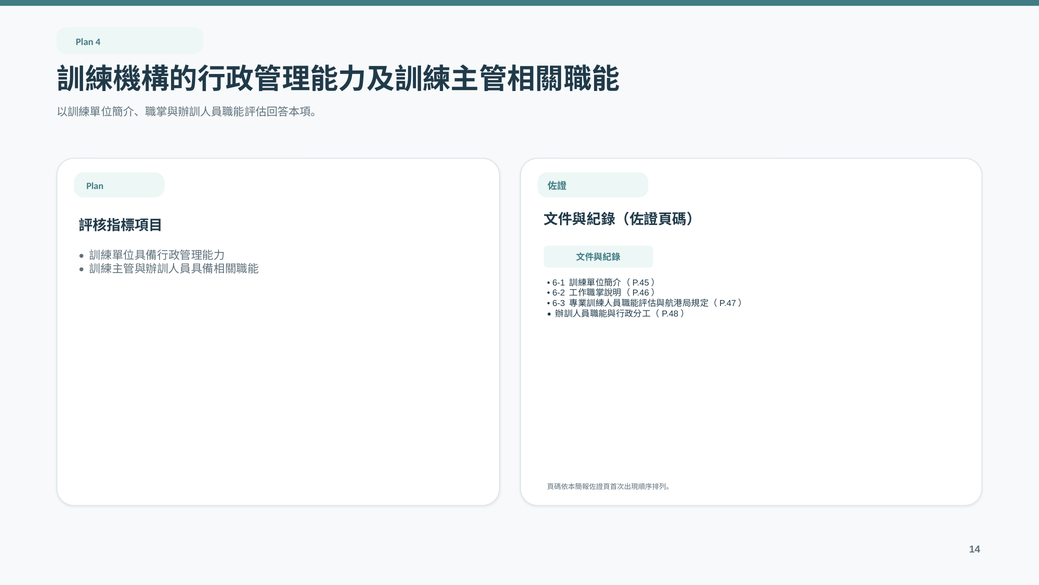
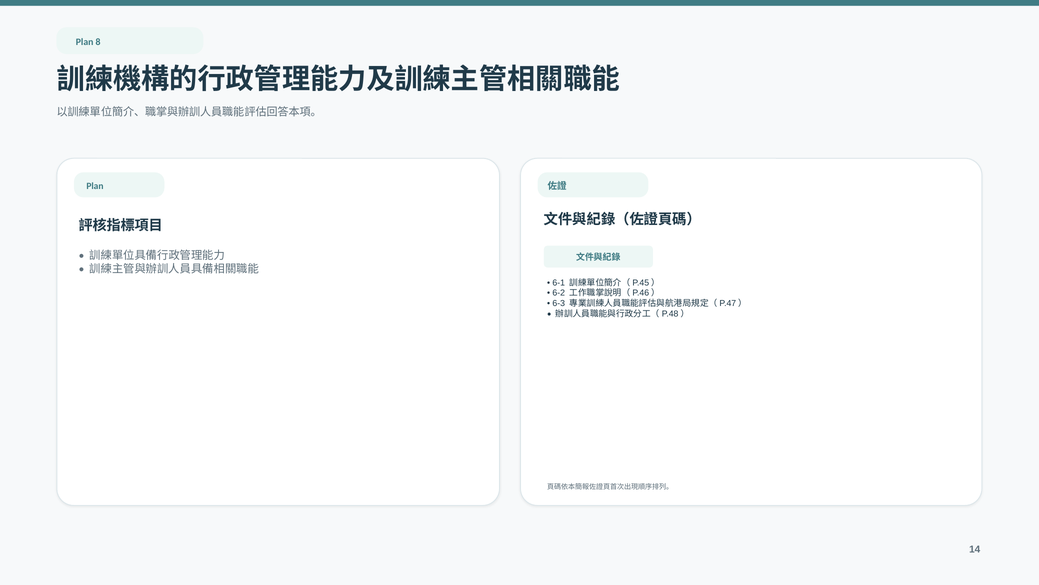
4: 4 -> 8 (98, 42)
